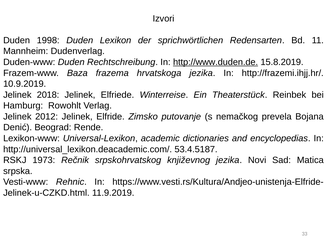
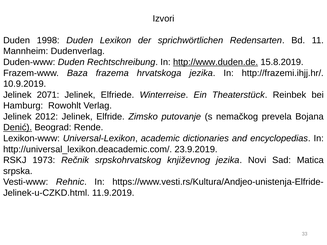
2018: 2018 -> 2071 (48, 95)
Denić underline: none -> present (18, 128)
53.4.5187: 53.4.5187 -> 23.9.2019 (196, 149)
